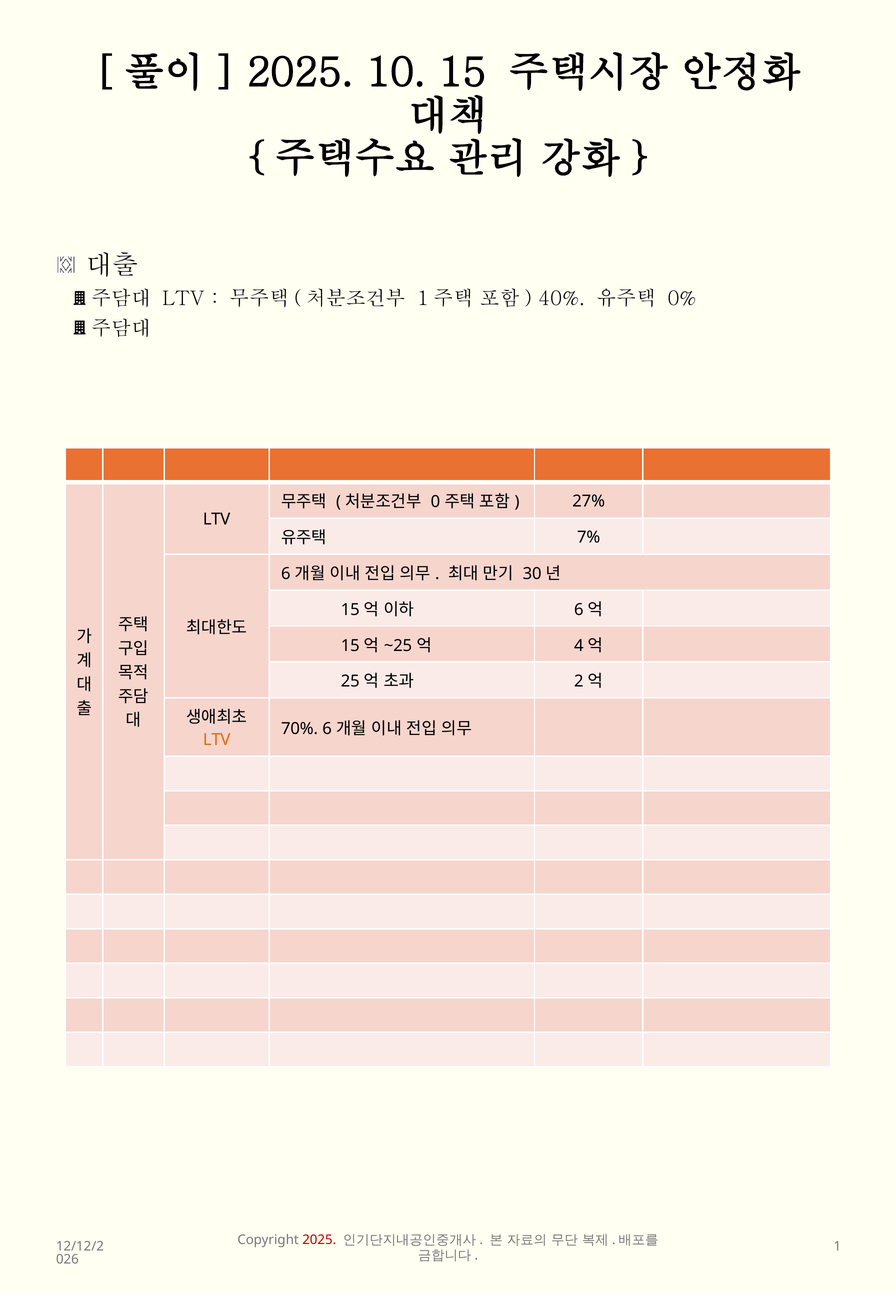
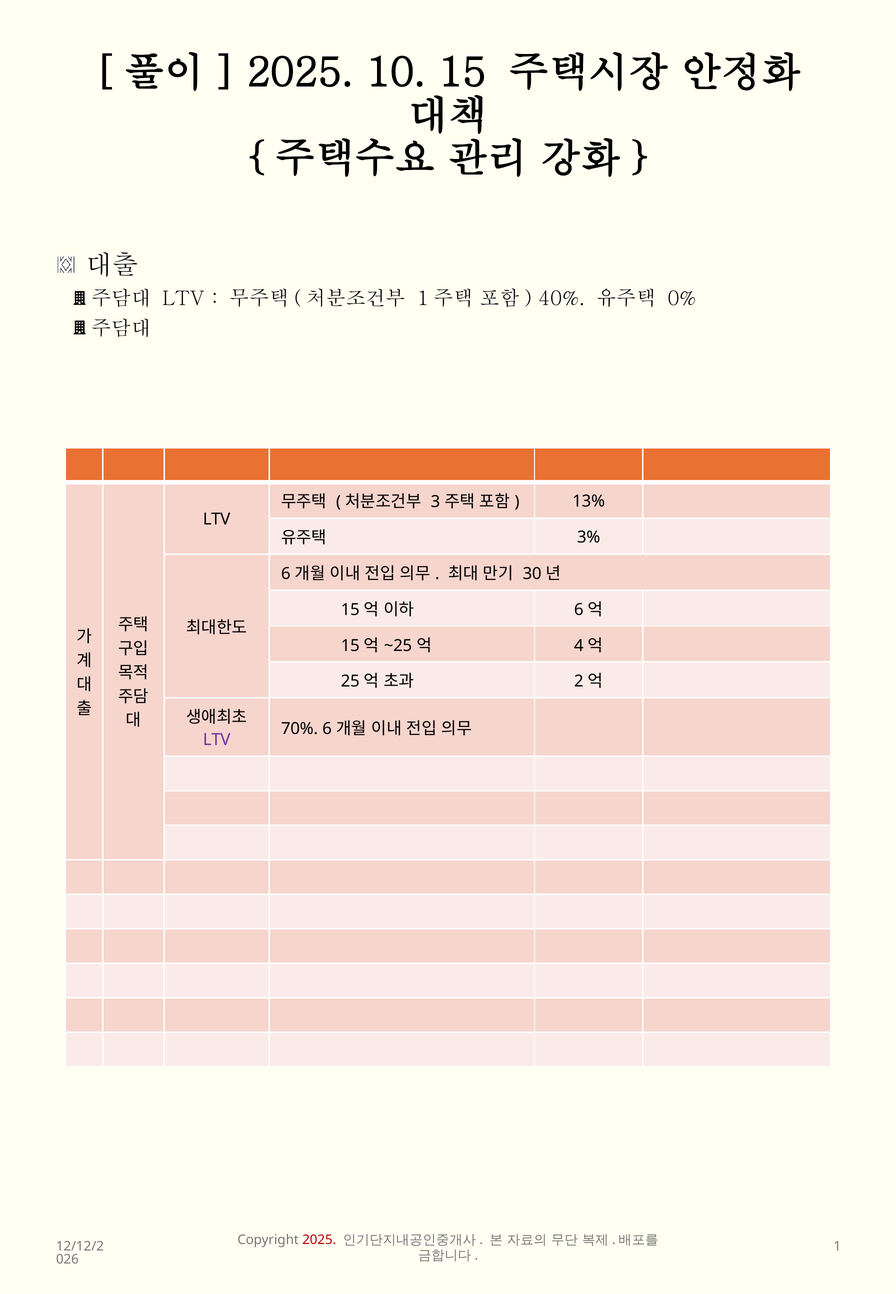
0: 0 -> 3 (435, 502)
27%: 27% -> 13% (589, 501)
7%: 7% -> 3% (589, 537)
LTV colour: orange -> purple (217, 740)
